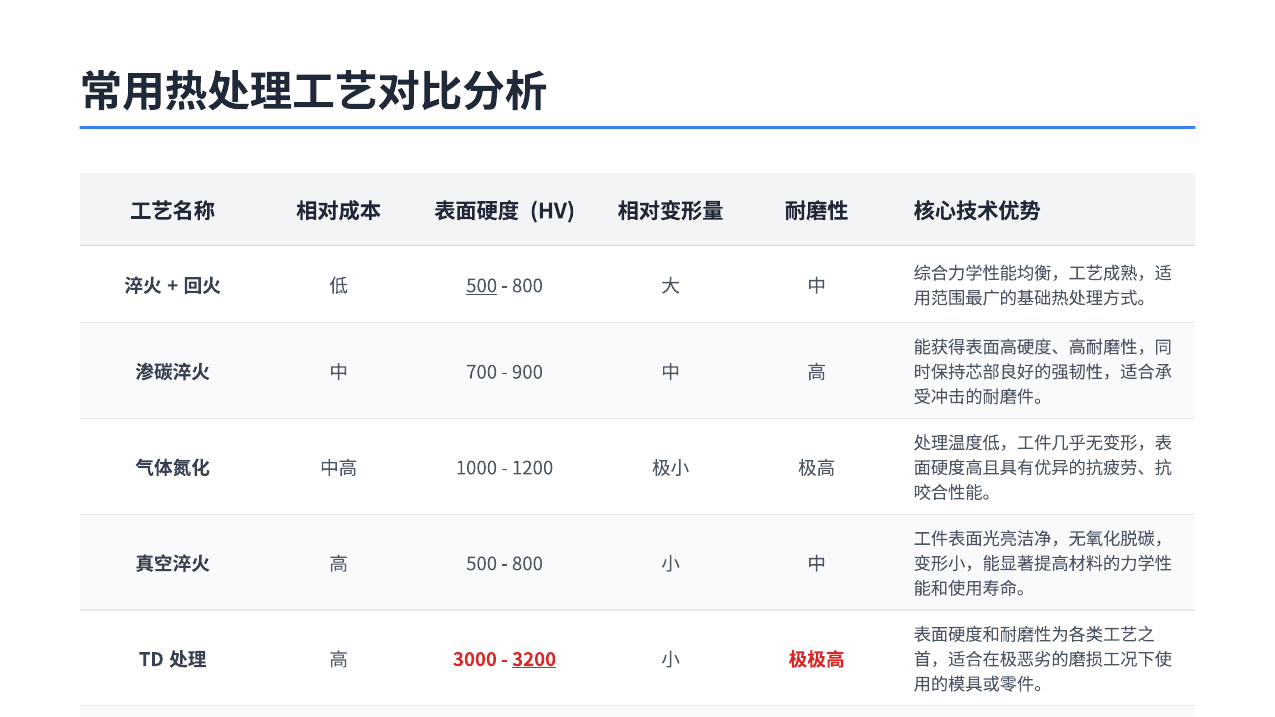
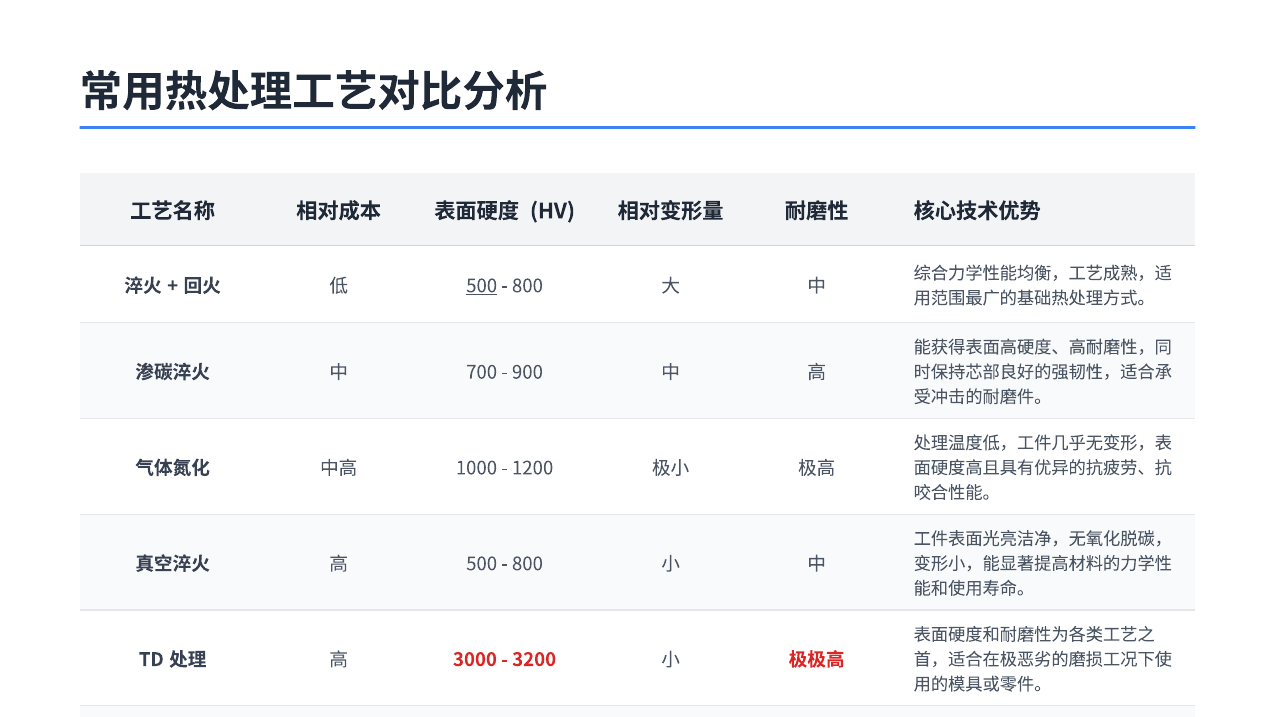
3200 underline: present -> none (534, 660)
